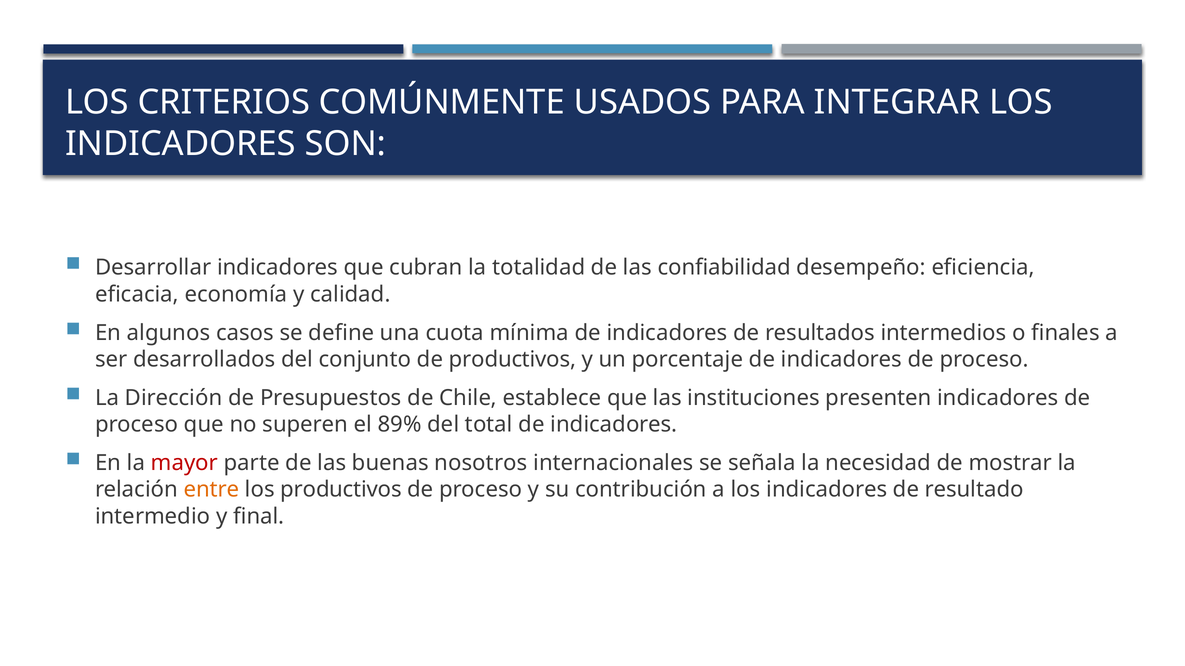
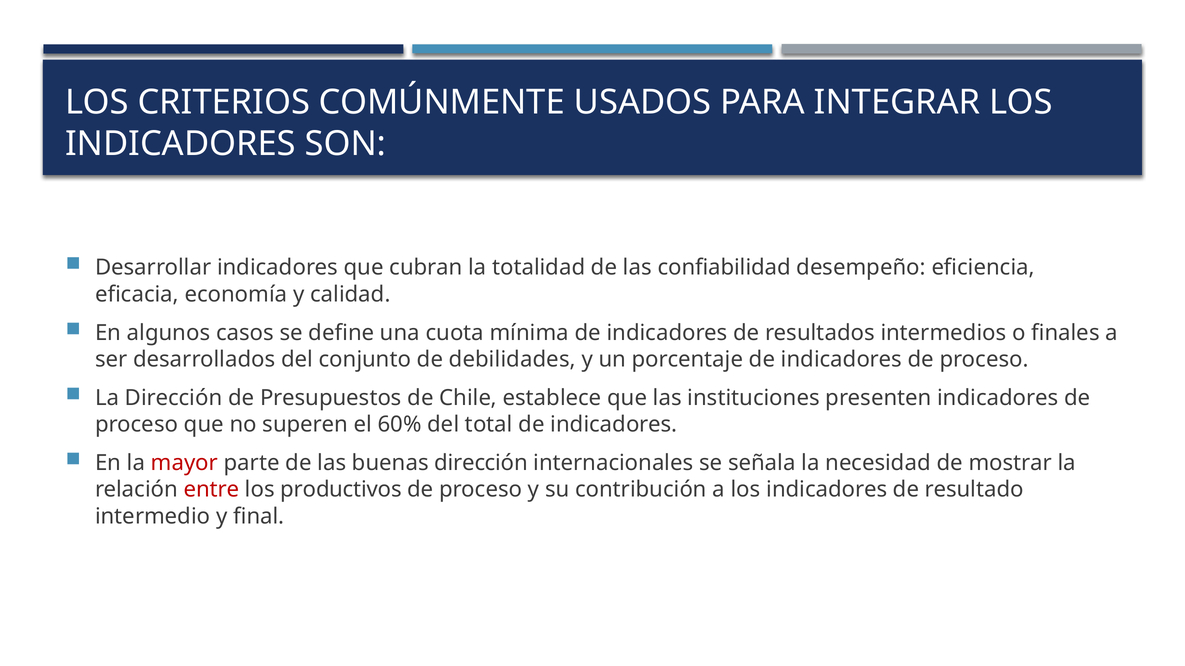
de productivos: productivos -> debilidades (512, 360)
89%: 89% -> 60% (400, 425)
buenas nosotros: nosotros -> dirección (481, 463)
entre colour: orange -> red (212, 490)
